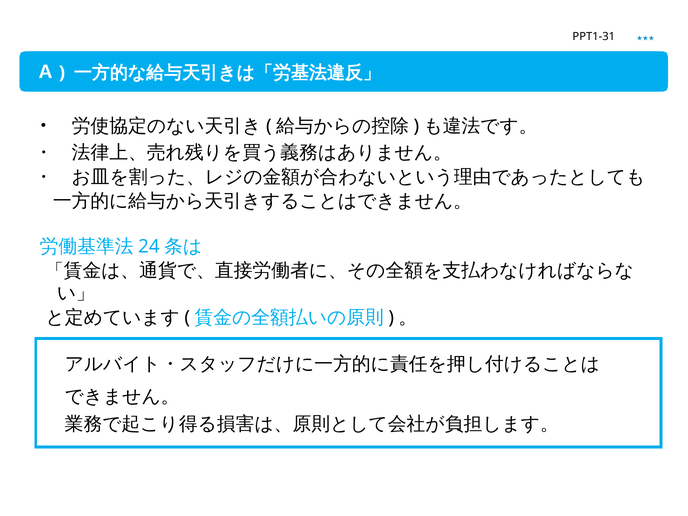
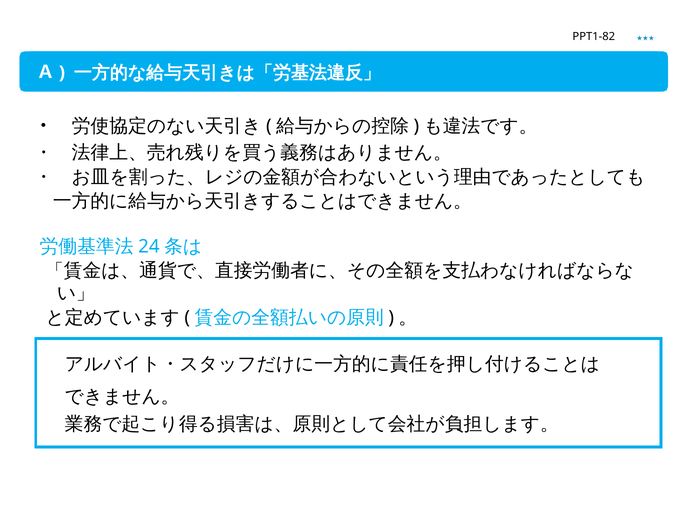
PPT1-31: PPT1-31 -> PPT1-82 (594, 37)
